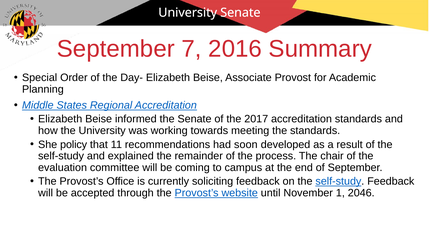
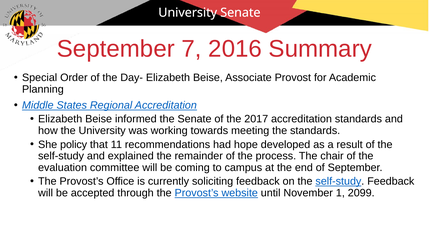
soon: soon -> hope (246, 145)
2046: 2046 -> 2099 (361, 193)
